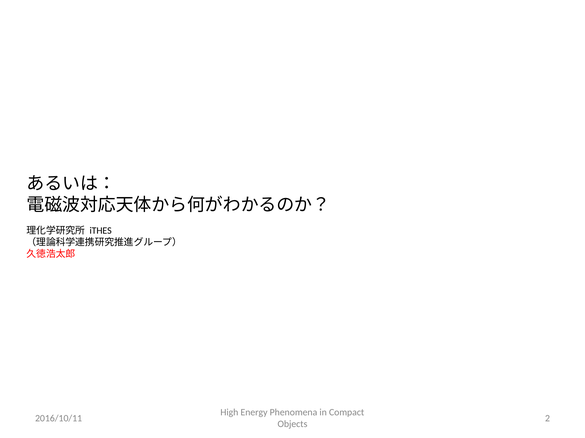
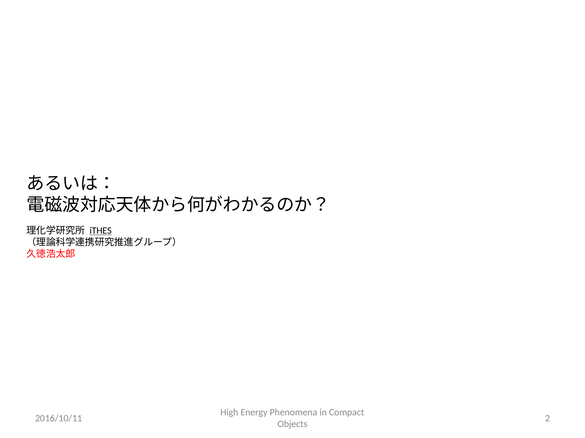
iTHES underline: none -> present (101, 231)
